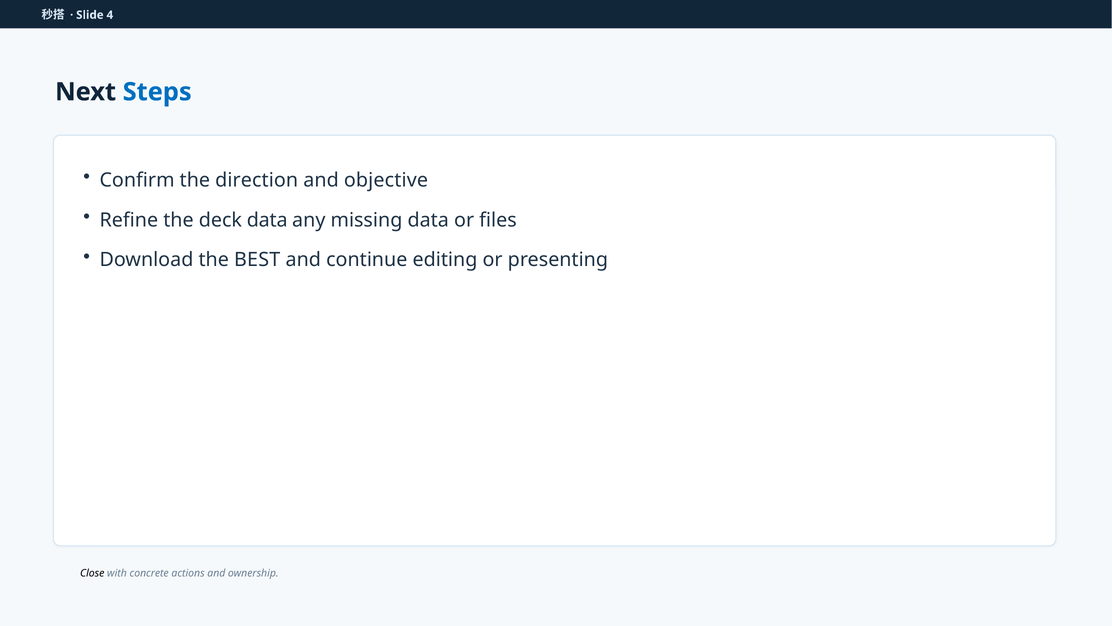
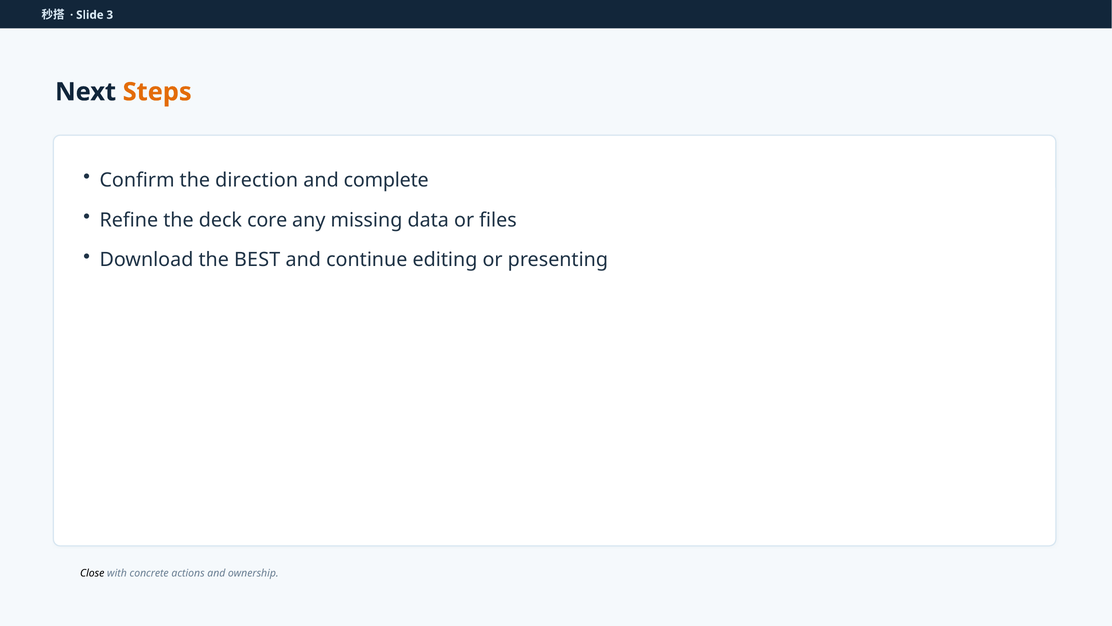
4: 4 -> 3 (110, 15)
Steps colour: blue -> orange (157, 92)
objective: objective -> complete (386, 180)
deck data: data -> core (267, 220)
